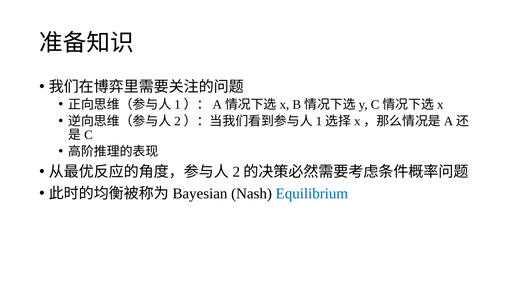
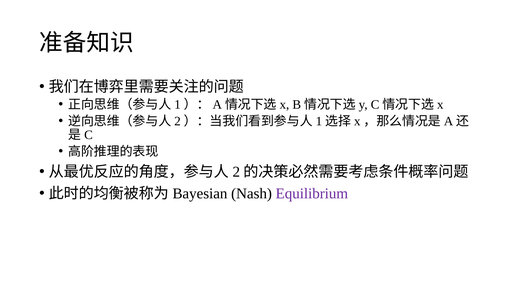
Equilibrium colour: blue -> purple (312, 194)
